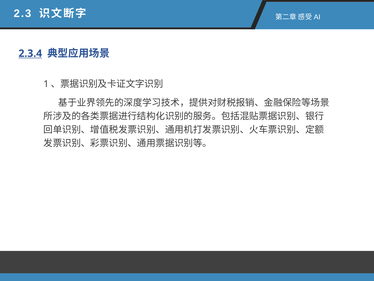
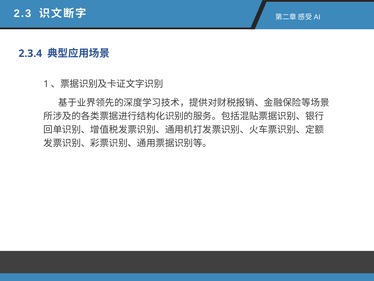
2.3.4 underline: present -> none (30, 53)
